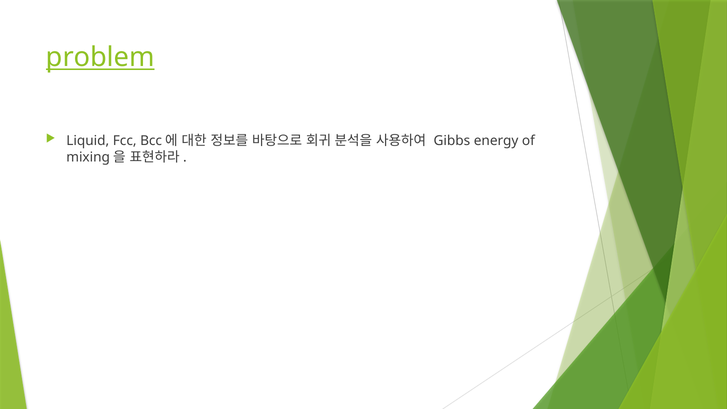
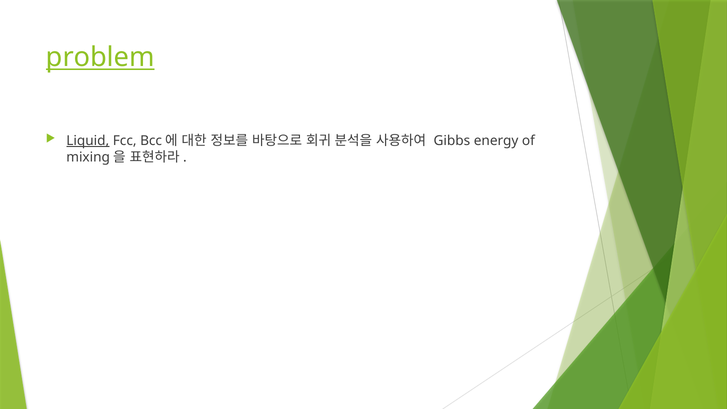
Liquid underline: none -> present (88, 141)
